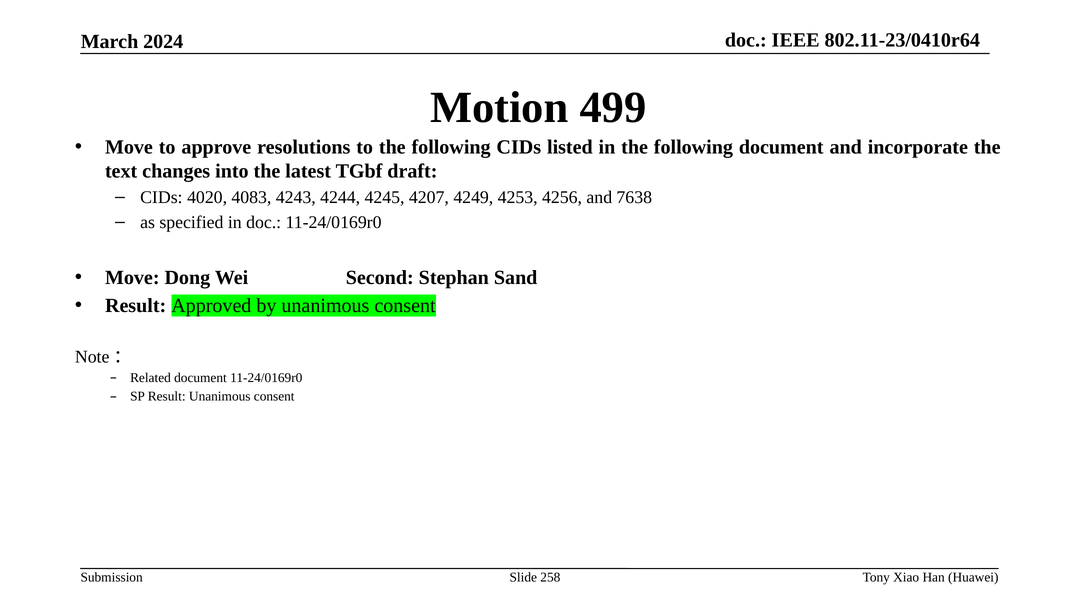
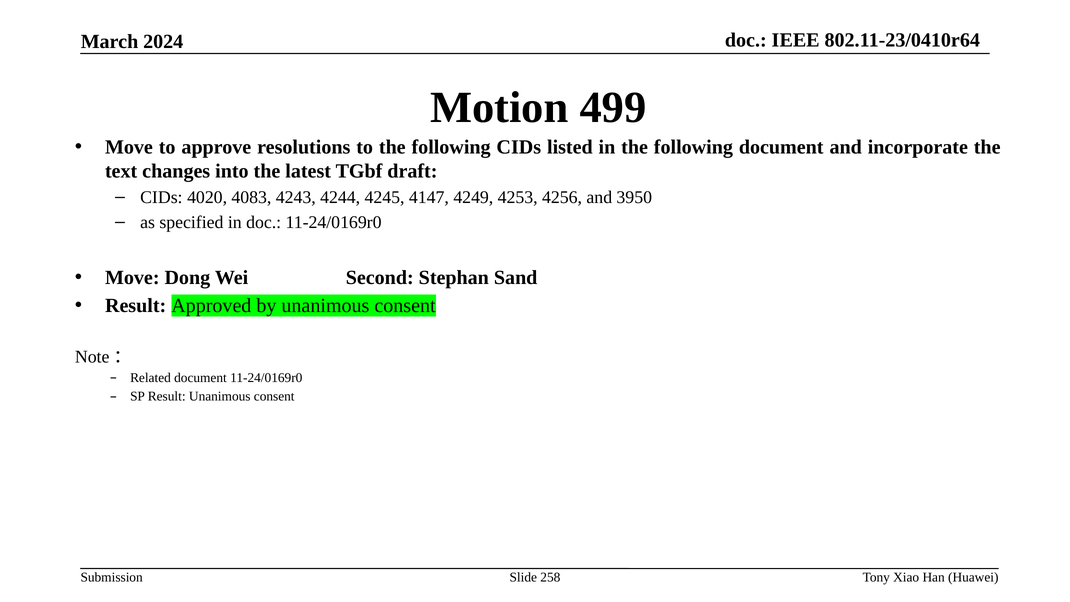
4207: 4207 -> 4147 (429, 197)
7638: 7638 -> 3950 (634, 197)
